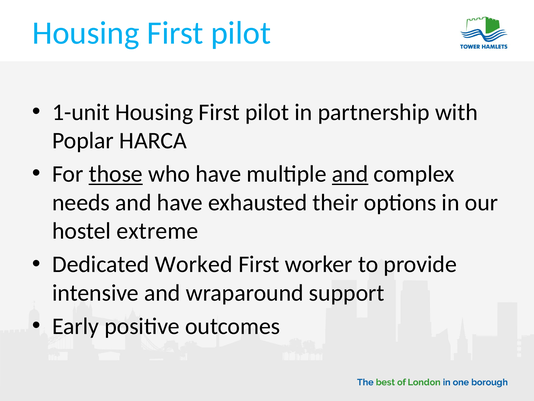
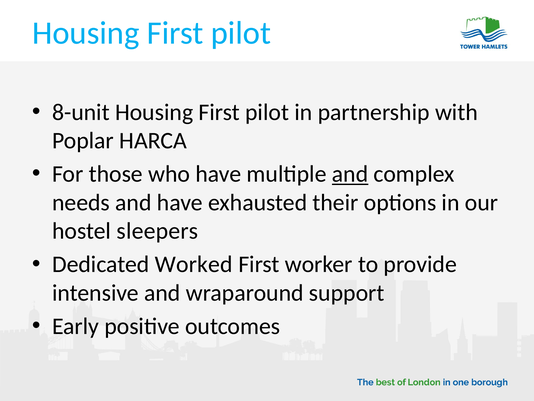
1-unit: 1-unit -> 8-unit (81, 112)
those underline: present -> none (116, 174)
extreme: extreme -> sleepers (157, 231)
